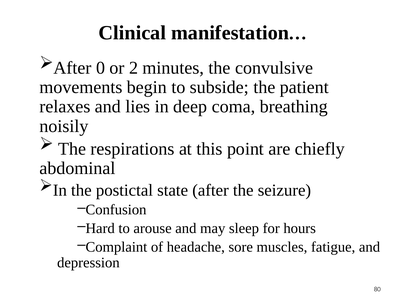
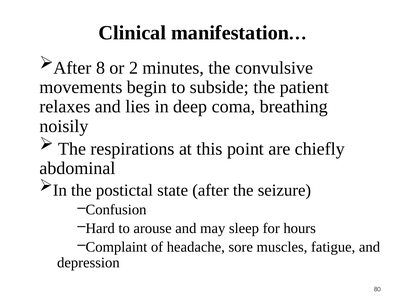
0: 0 -> 8 (101, 68)
